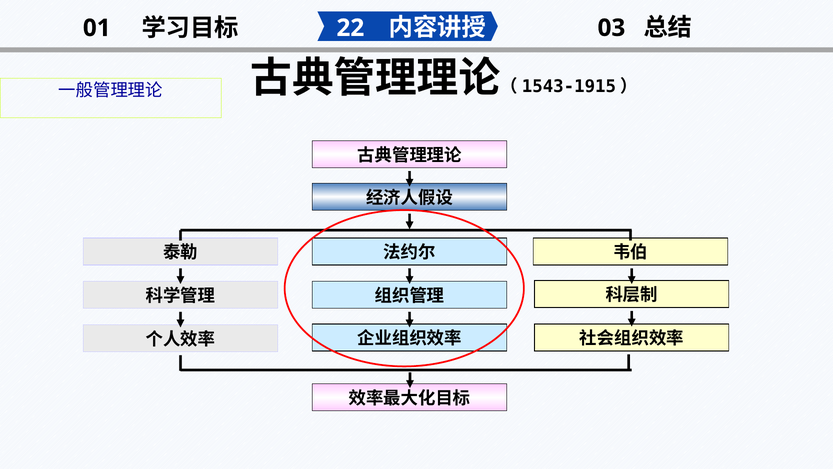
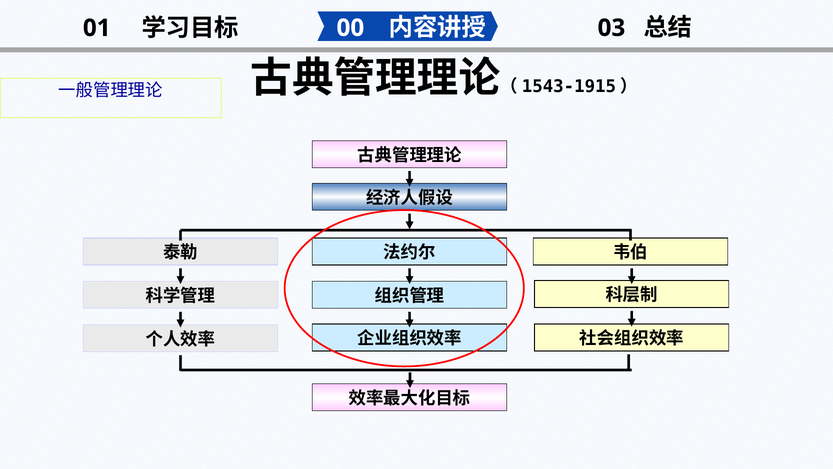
22: 22 -> 00 (350, 28)
